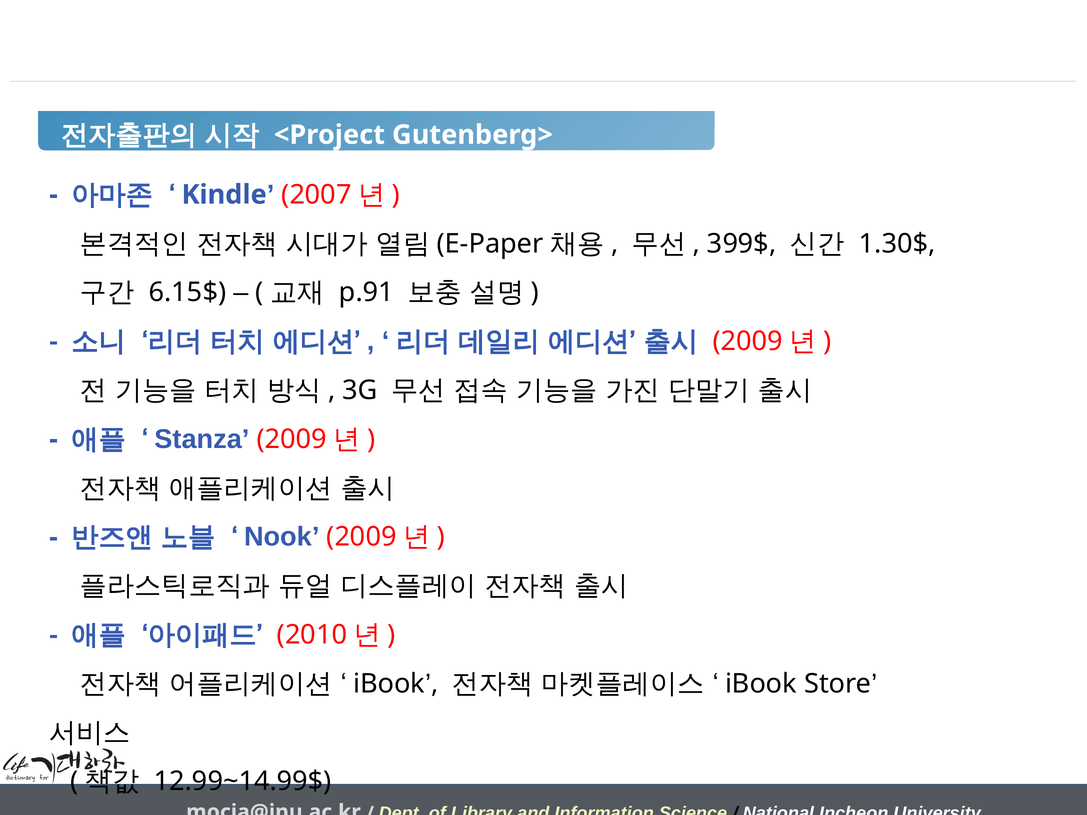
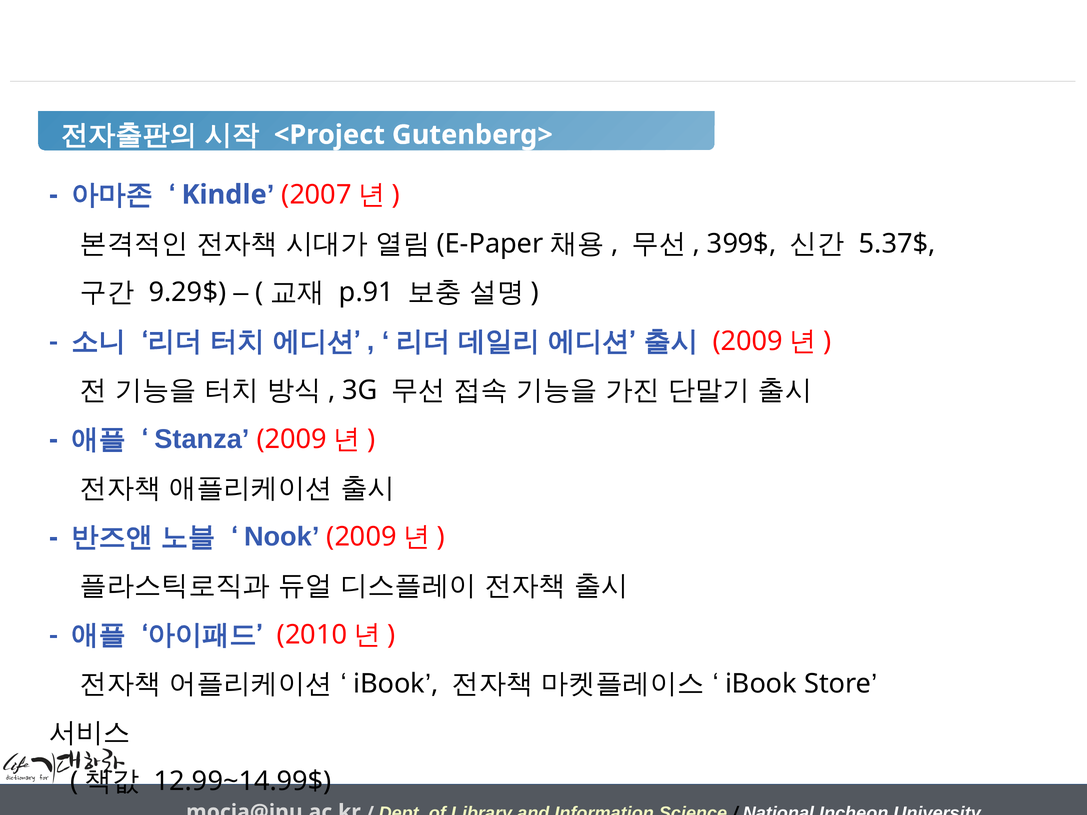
1.30$: 1.30$ -> 5.37$ (897, 244)
6.15$: 6.15$ -> 9.29$ (187, 293)
